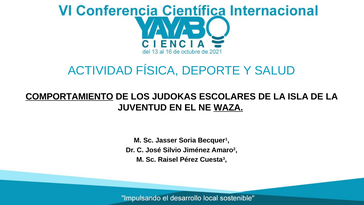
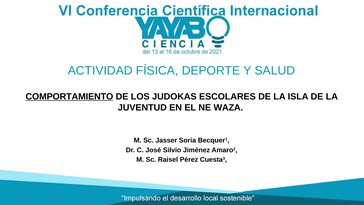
WAZA underline: present -> none (228, 107)
